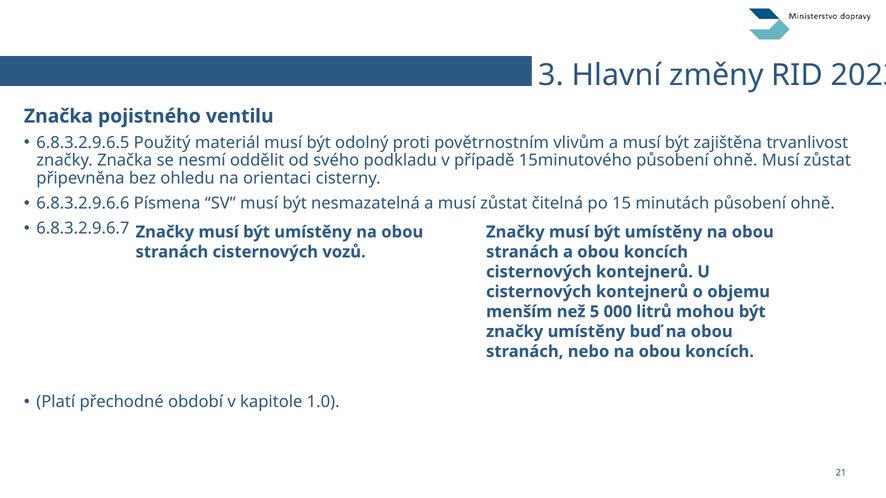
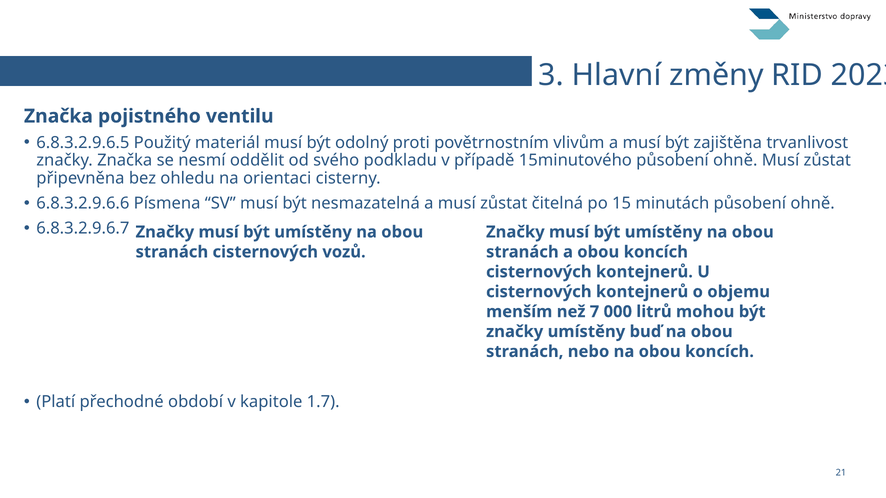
5: 5 -> 7 (595, 312)
1.0: 1.0 -> 1.7 (323, 402)
